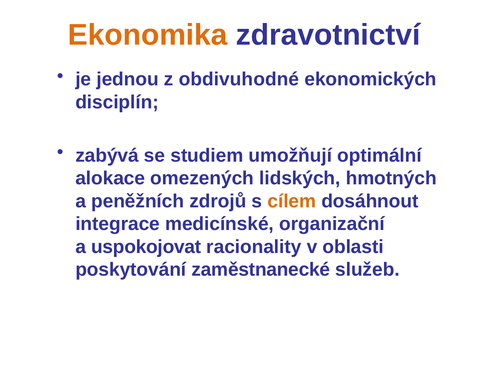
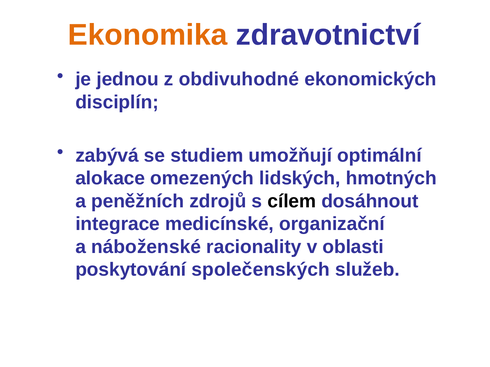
cílem colour: orange -> black (292, 201)
uspokojovat: uspokojovat -> náboženské (146, 247)
zaměstnanecké: zaměstnanecké -> společenských (261, 270)
